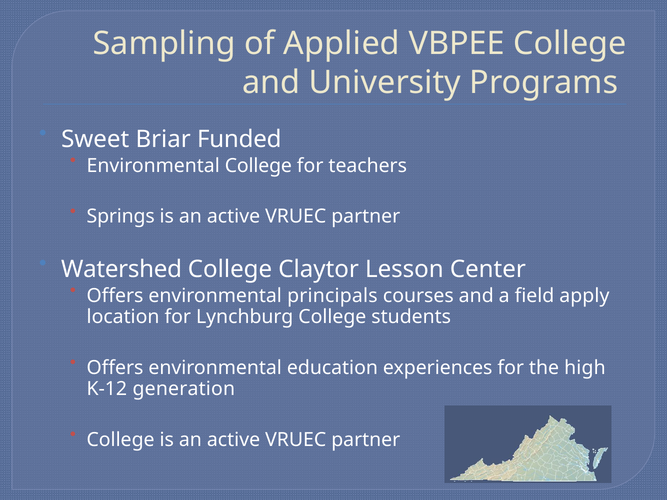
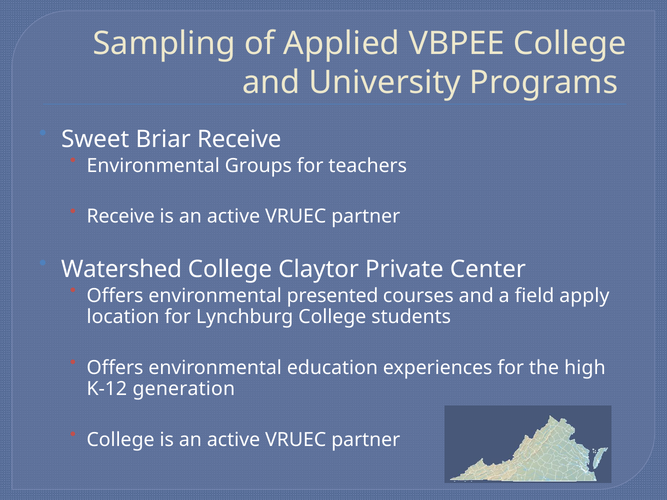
Briar Funded: Funded -> Receive (239, 140)
Environmental College: College -> Groups (258, 166)
Springs: Springs -> Receive (121, 217)
Lesson: Lesson -> Private (404, 270)
principals: principals -> presented (333, 296)
